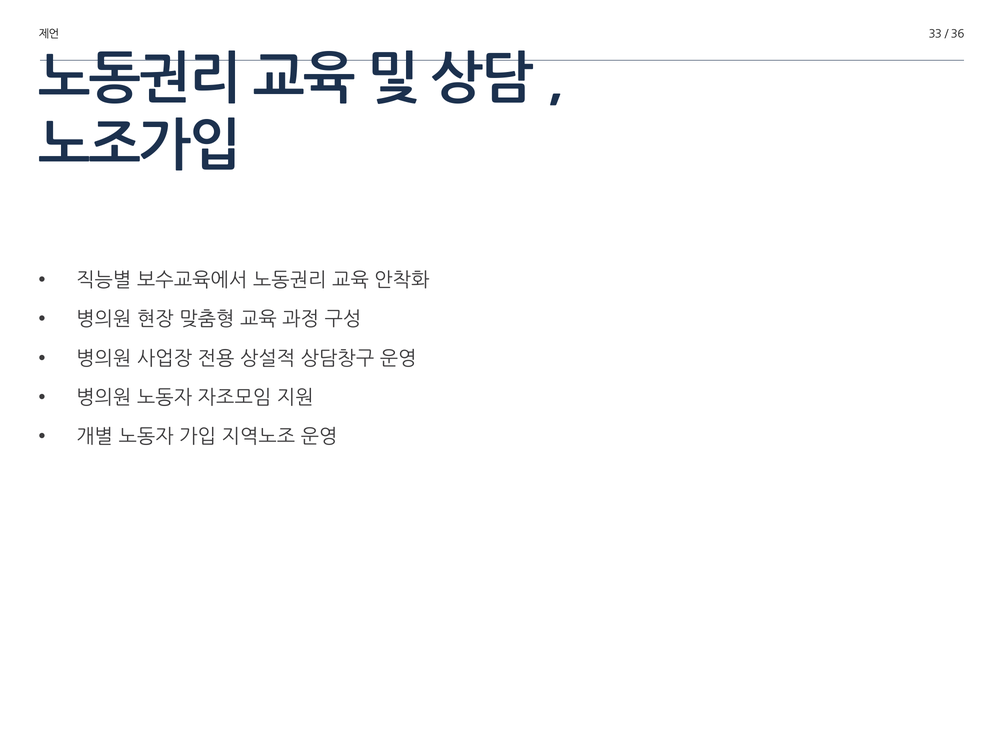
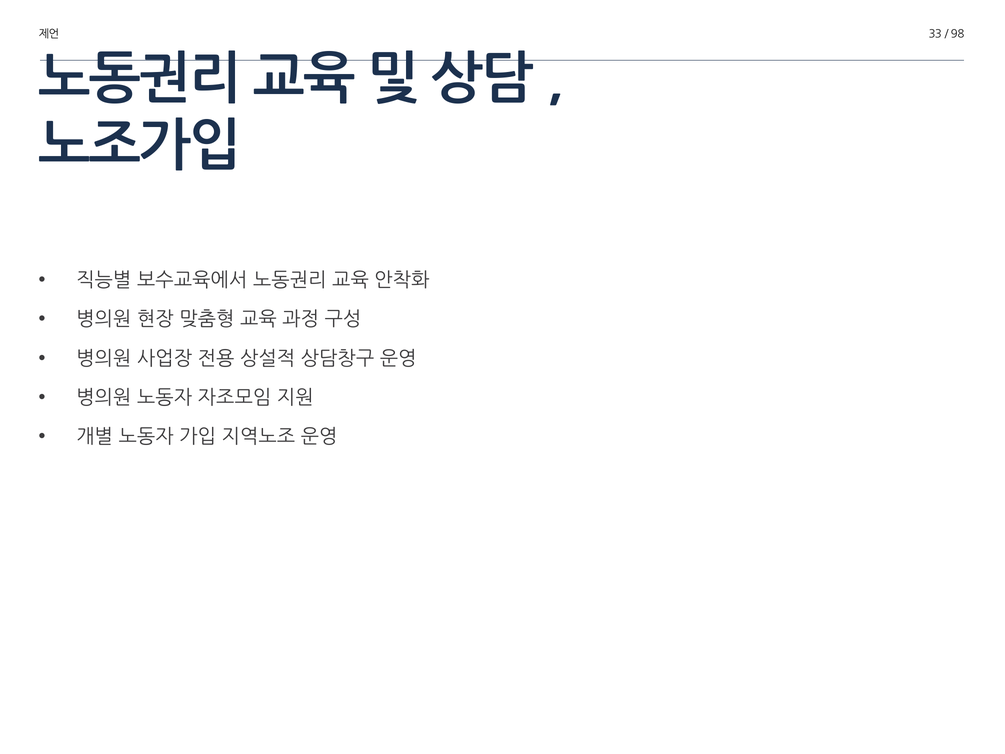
36: 36 -> 98 (958, 34)
